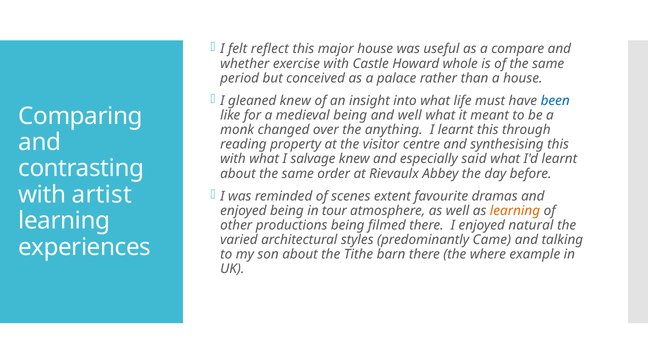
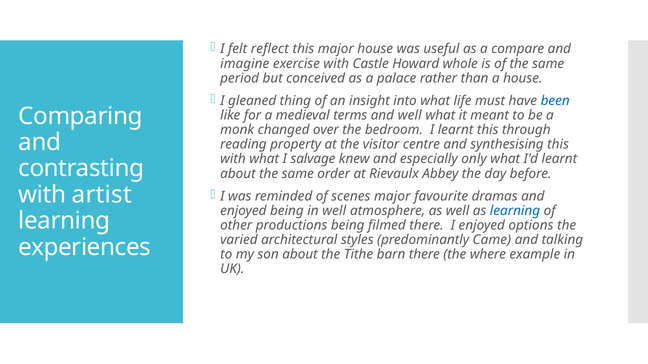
whether: whether -> imagine (245, 64)
gleaned knew: knew -> thing (295, 101)
medieval being: being -> terms (350, 115)
anything: anything -> bedroom (394, 130)
said: said -> only (474, 159)
scenes extent: extent -> major (392, 196)
in tour: tour -> well (334, 211)
learning colour: orange -> blue (515, 211)
natural: natural -> options (531, 226)
